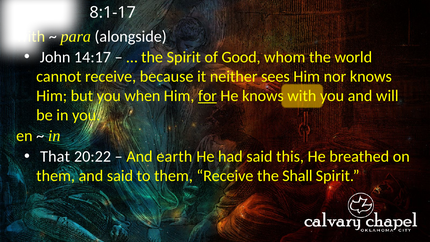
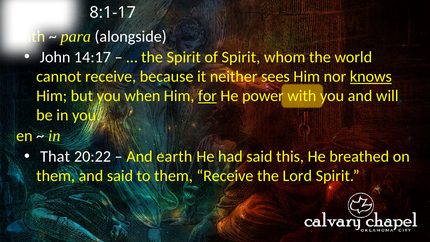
of Good: Good -> Spirit (241, 57)
knows underline: none -> present (371, 76)
He knows: knows -> power (263, 96)
Shall: Shall -> Lord (297, 176)
